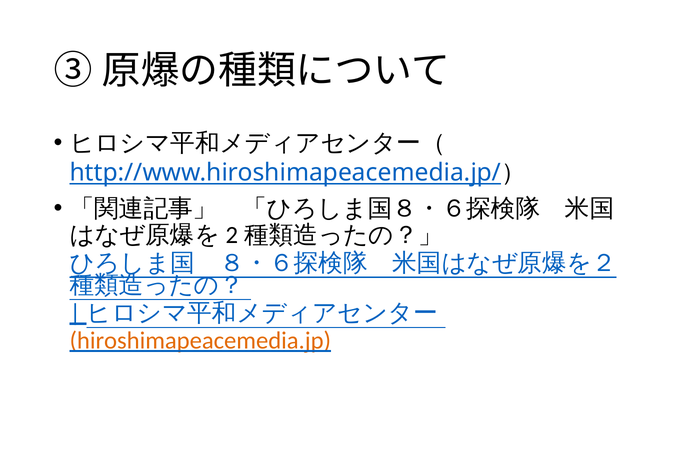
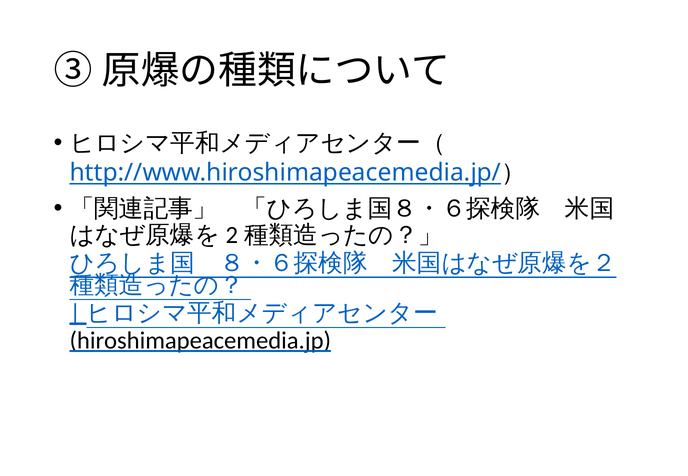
hiroshimapeacemedia.jp colour: orange -> black (200, 341)
